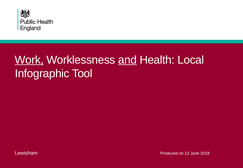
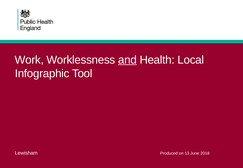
Work underline: present -> none (29, 60)
